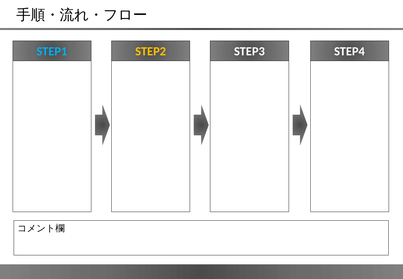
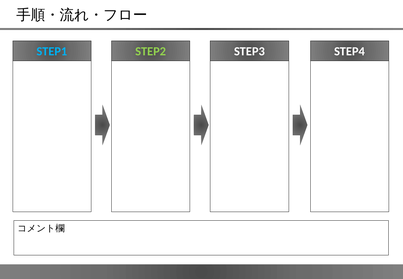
STEP2 colour: yellow -> light green (151, 52)
